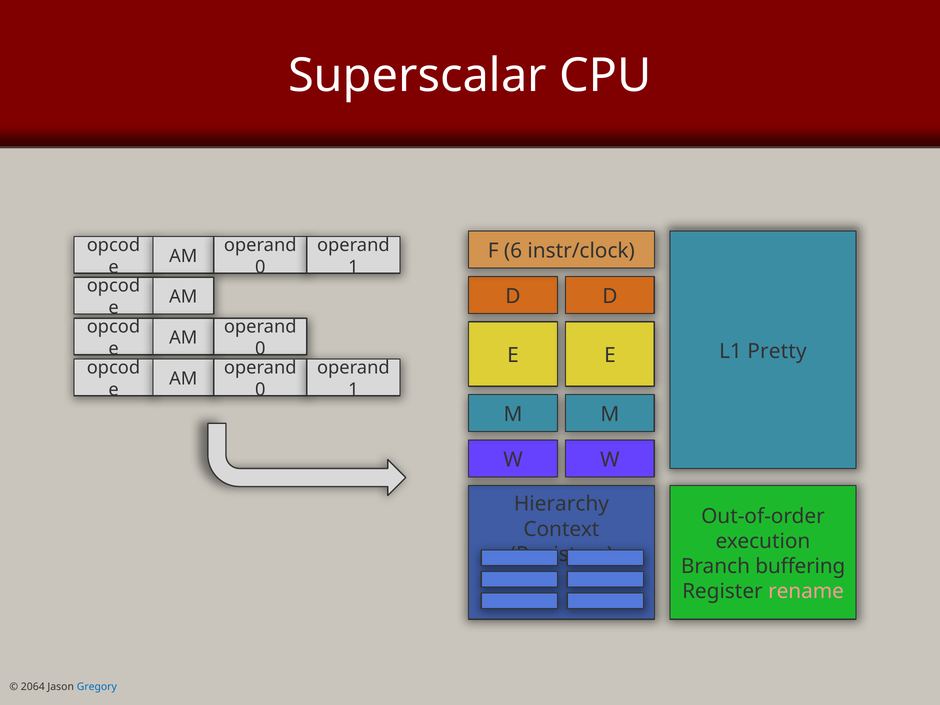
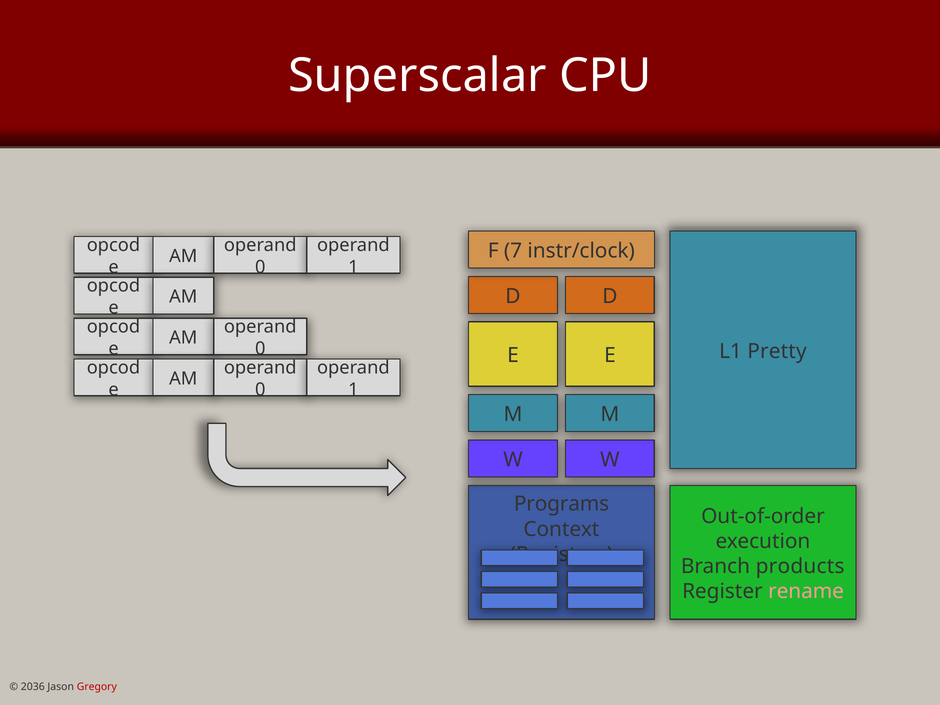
6: 6 -> 7 (513, 251)
Hierarchy: Hierarchy -> Programs (562, 504)
buffering: buffering -> products (800, 566)
2064: 2064 -> 2036 (33, 687)
Gregory colour: blue -> red (97, 687)
